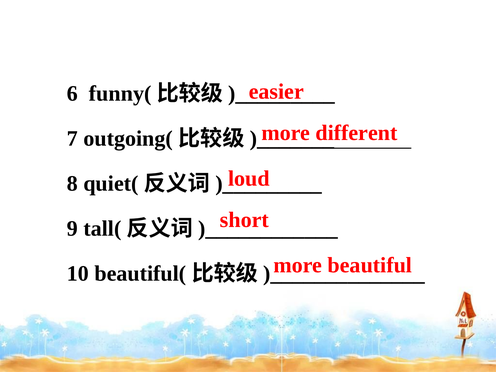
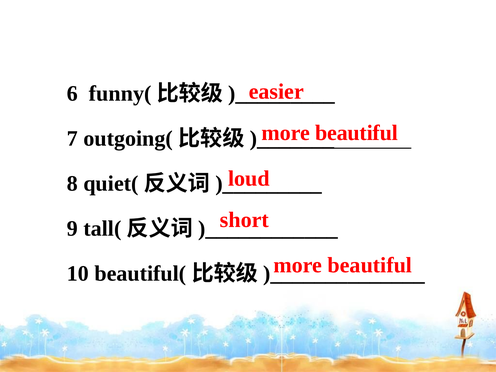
different: different -> beautiful (357, 133)
